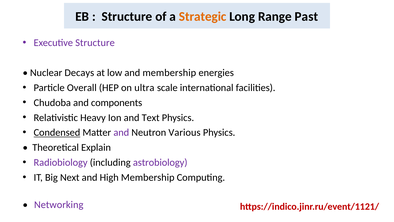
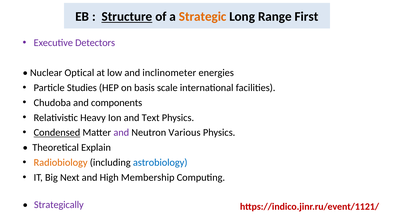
Structure underline: none -> present (127, 17)
Past: Past -> First (306, 17)
Executive Structure: Structure -> Detectors (95, 43)
Decays: Decays -> Optical (79, 73)
and membership: membership -> inclinometer (169, 73)
Overall: Overall -> Studies (82, 88)
ultra: ultra -> basis (144, 88)
Radiobiology colour: purple -> orange (61, 162)
astrobiology colour: purple -> blue (160, 162)
Networking: Networking -> Strategically (59, 204)
